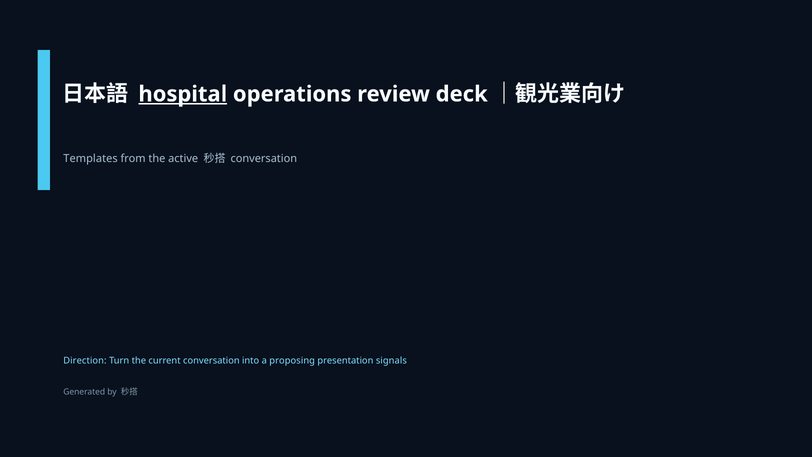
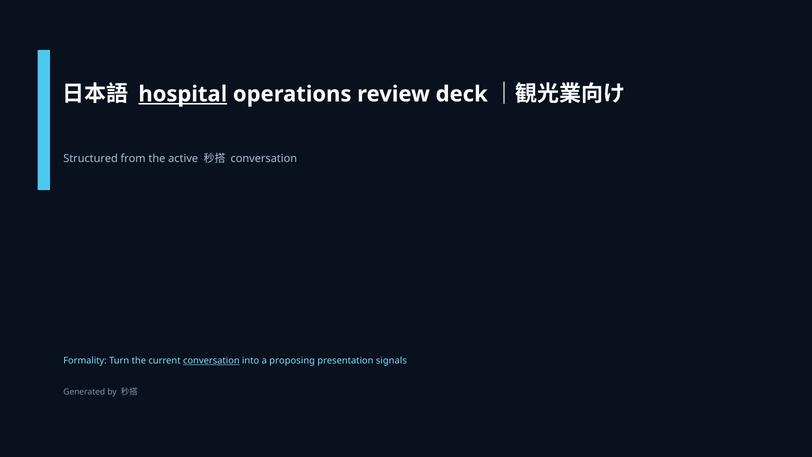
Templates: Templates -> Structured (91, 158)
Direction: Direction -> Formality (85, 361)
conversation underline: none -> present (211, 361)
